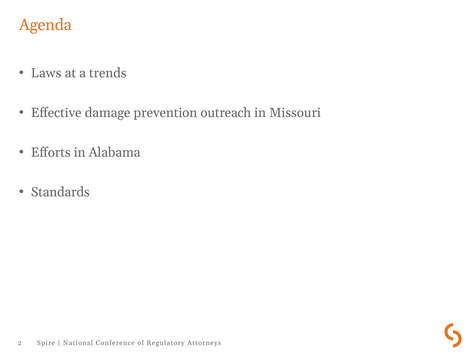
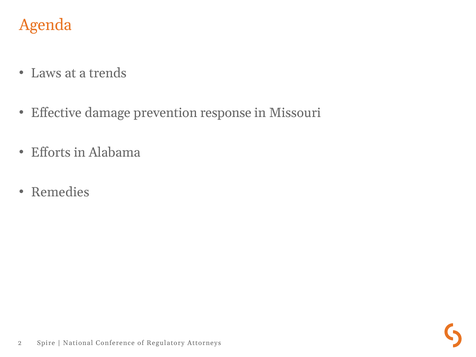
outreach: outreach -> response (226, 113)
Standards: Standards -> Remedies (60, 192)
